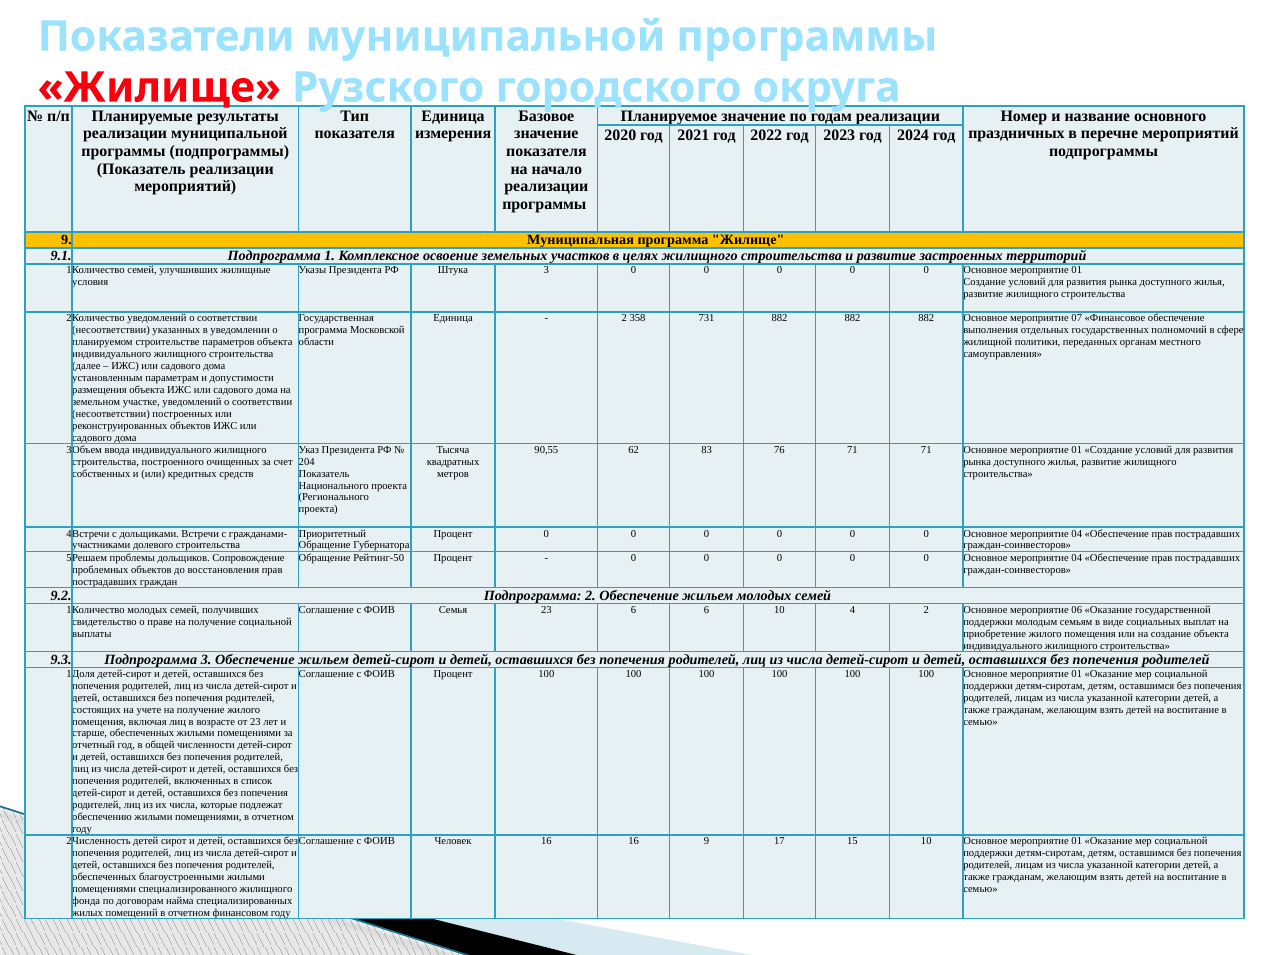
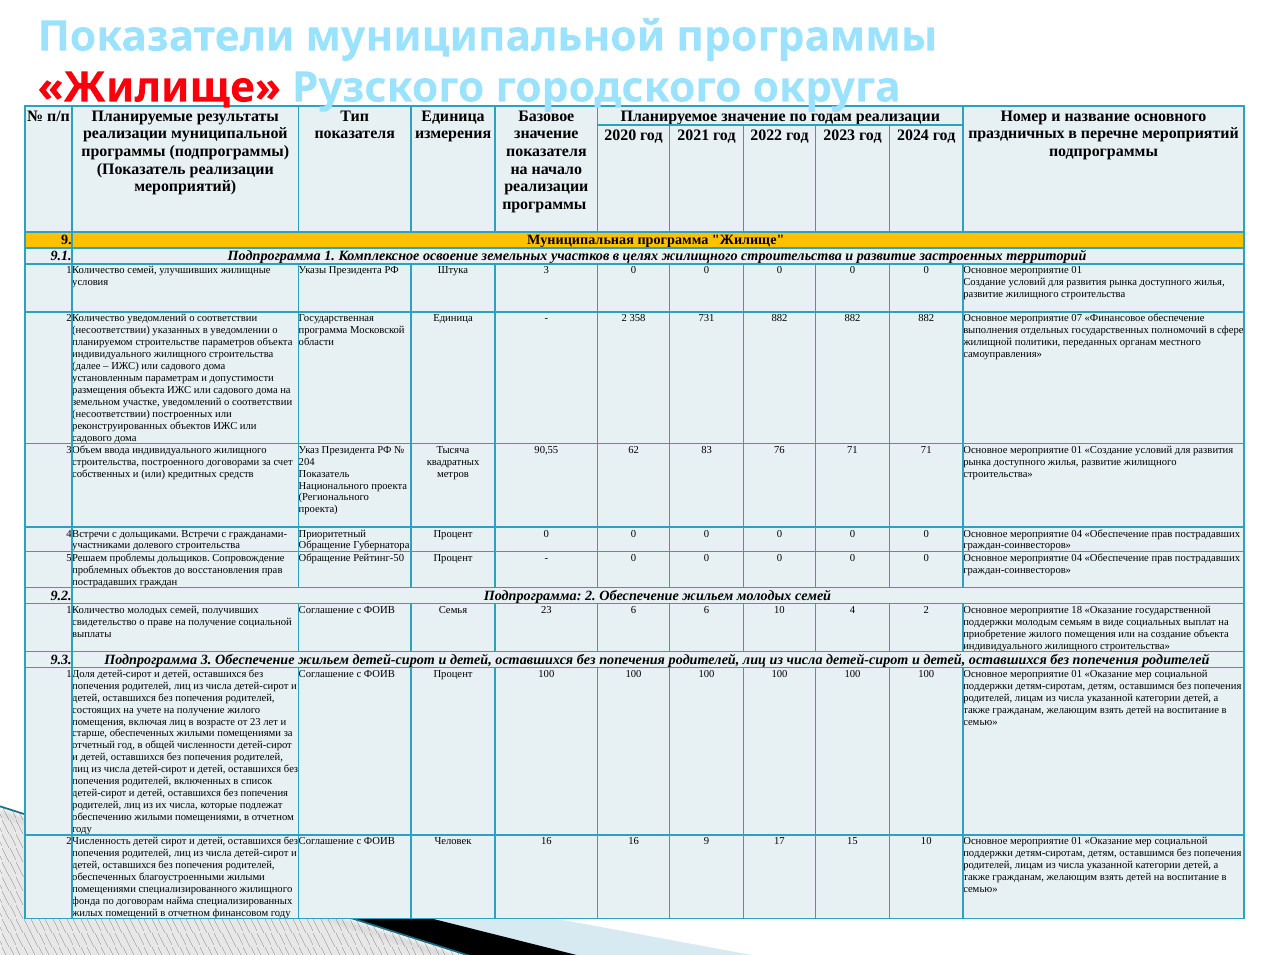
очищенных: очищенных -> договорами (233, 462)
06: 06 -> 18 (1077, 610)
